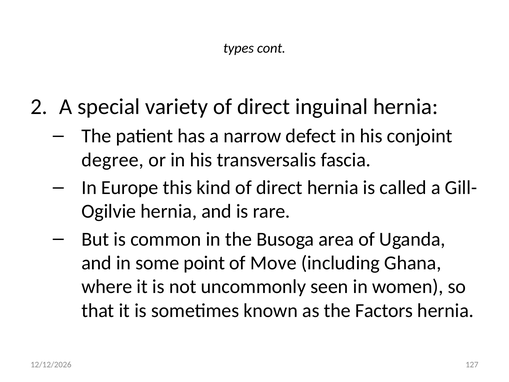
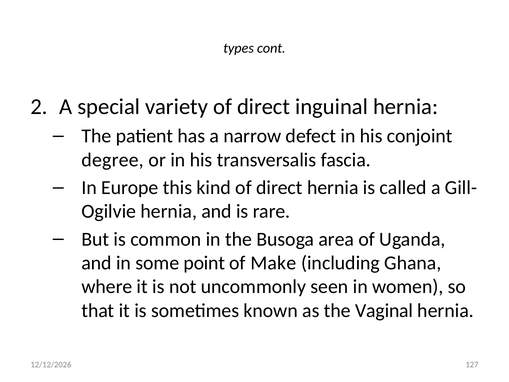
Move: Move -> Make (273, 263)
Factors: Factors -> Vaginal (384, 310)
